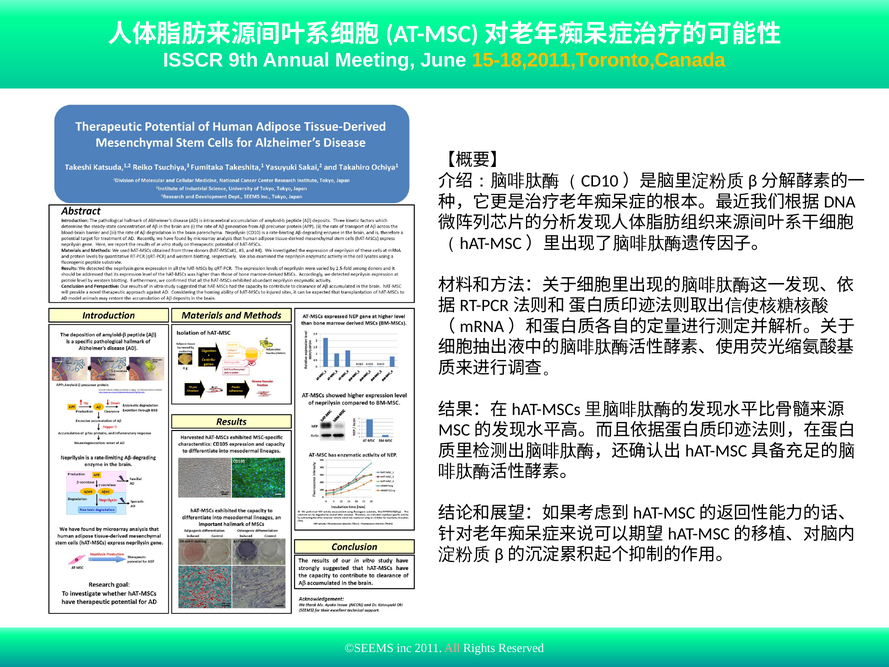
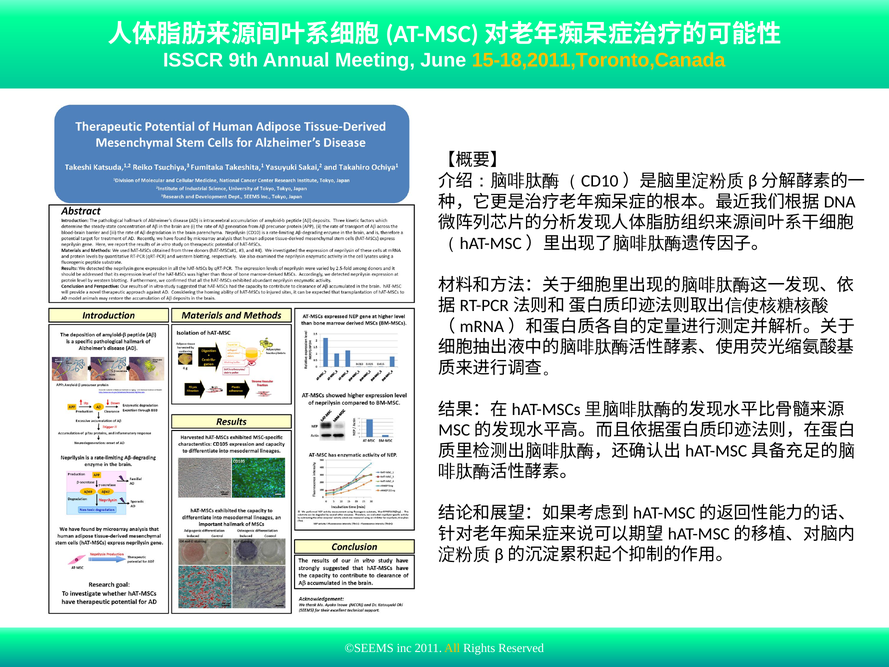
All colour: pink -> yellow (452, 648)
